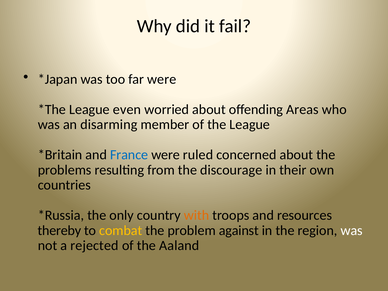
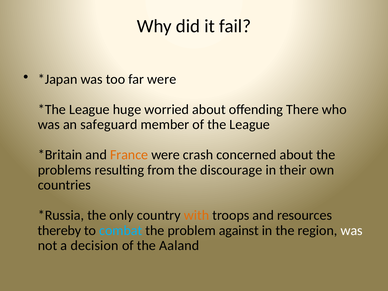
even: even -> huge (127, 109)
Areas: Areas -> There (302, 109)
disarming: disarming -> safeguard (109, 125)
France colour: blue -> orange (129, 155)
ruled: ruled -> crash (198, 155)
combat colour: yellow -> light blue (121, 230)
rejected: rejected -> decision (94, 246)
